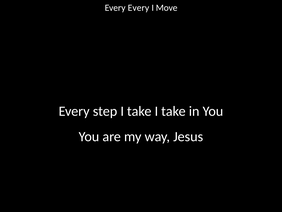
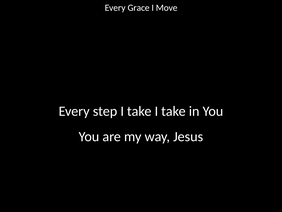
Every Every: Every -> Grace (139, 8)
